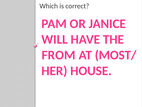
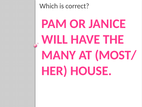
FROM: FROM -> MANY (59, 55)
